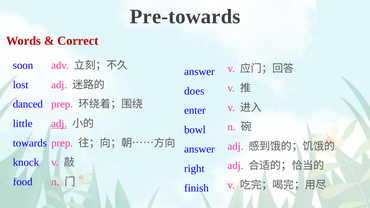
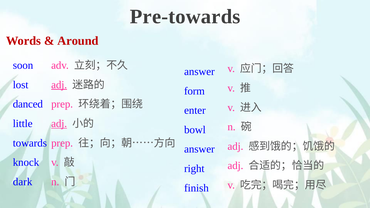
Correct: Correct -> Around (78, 41)
adj underline: none -> present (59, 85)
does: does -> form (194, 91)
food: food -> dark (23, 182)
